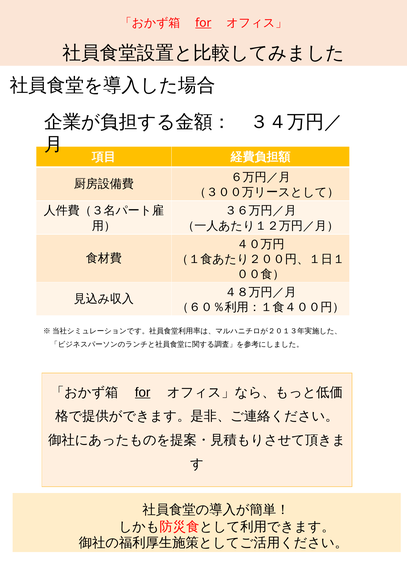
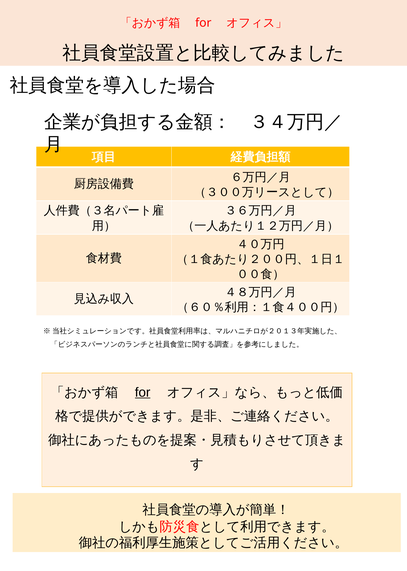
for underline: present -> none (203, 23)
